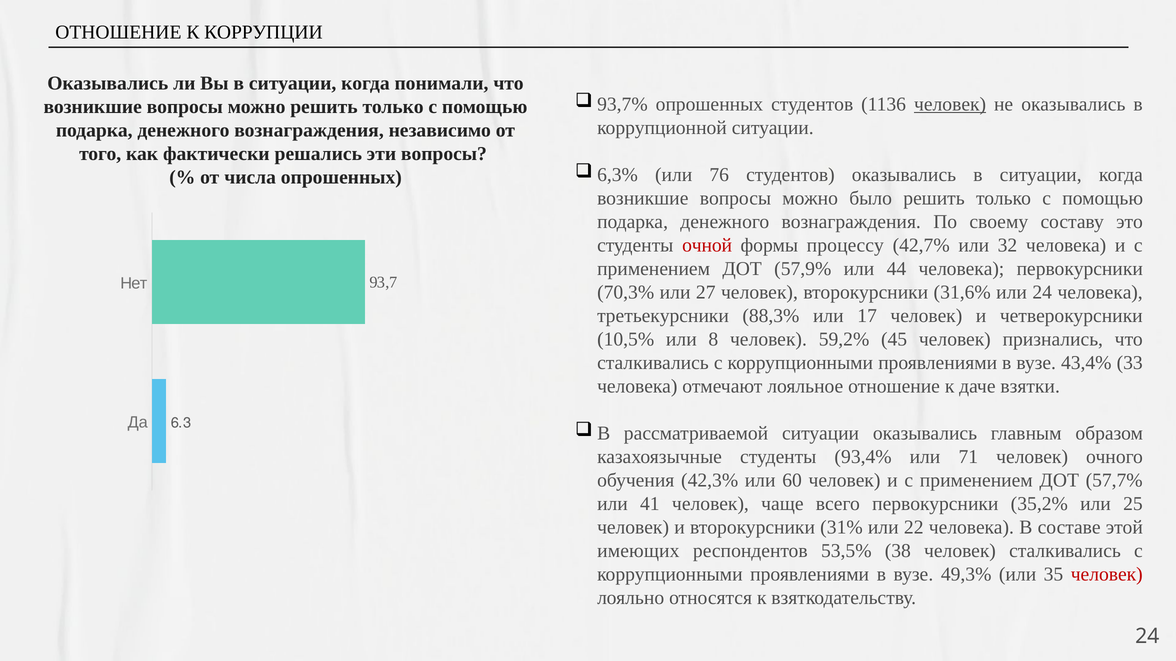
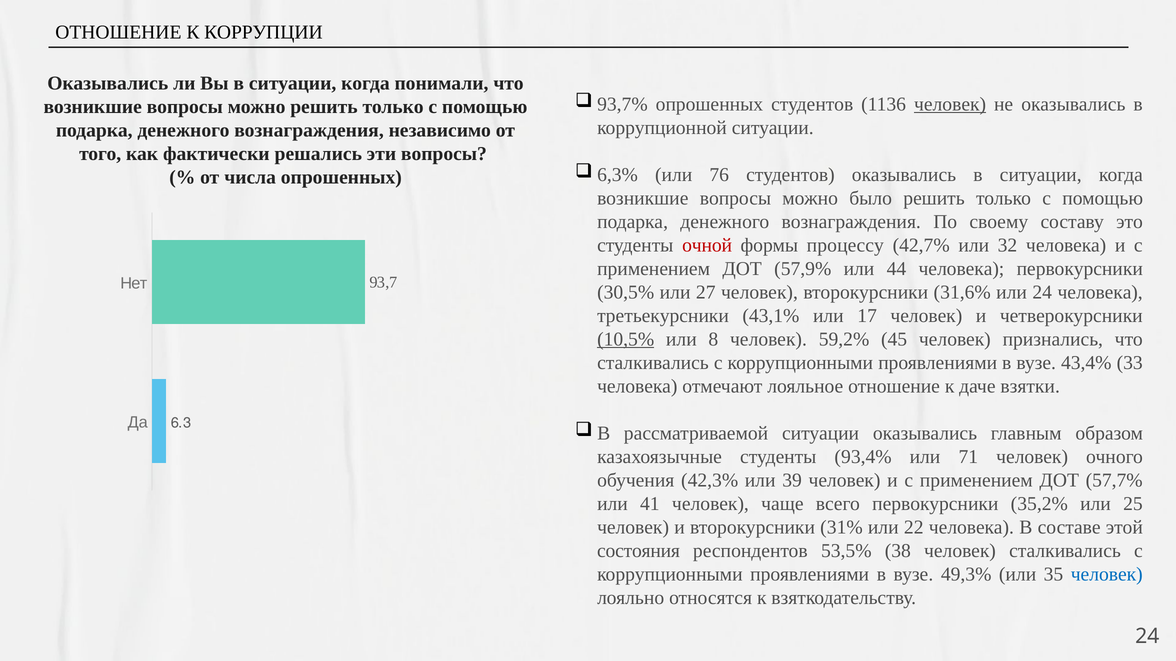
70,3%: 70,3% -> 30,5% (626, 292)
88,3%: 88,3% -> 43,1% (771, 316)
10,5% underline: none -> present (626, 339)
60: 60 -> 39 (792, 480)
имеющих: имеющих -> состояния (639, 551)
человек colour: red -> blue (1107, 575)
